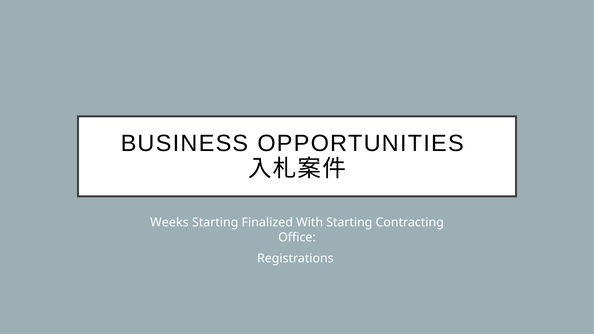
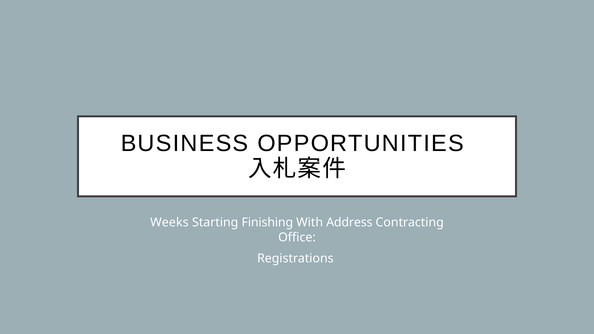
Finalized: Finalized -> Finishing (267, 223)
With Starting: Starting -> Address (349, 223)
